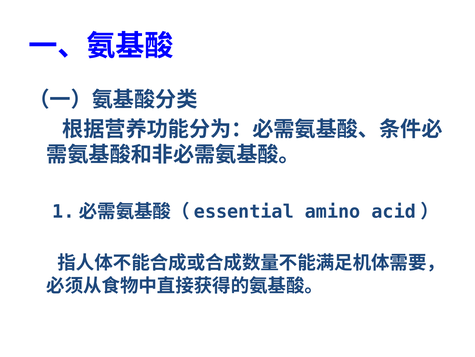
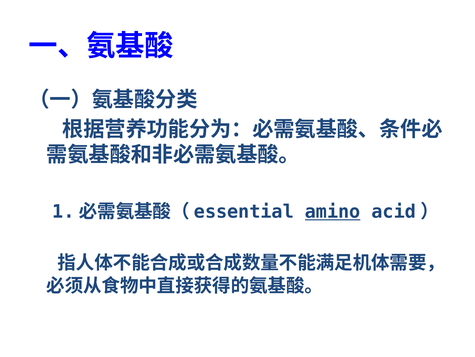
amino underline: none -> present (333, 211)
